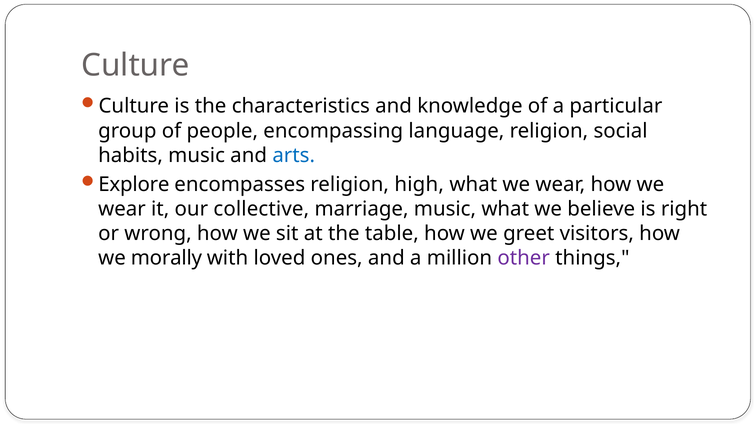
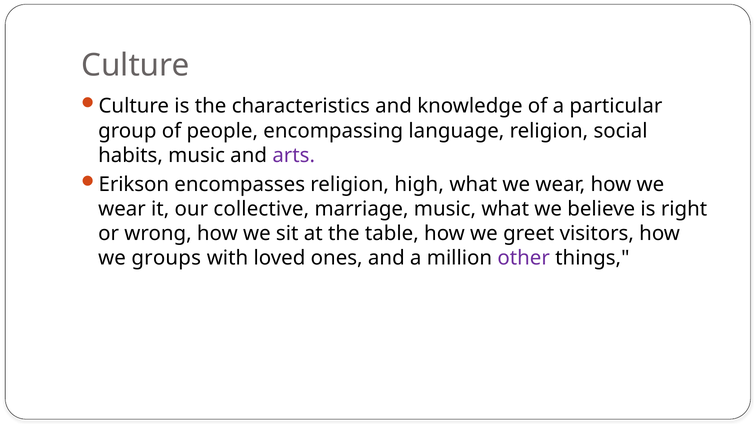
arts colour: blue -> purple (294, 155)
Explore: Explore -> Erikson (134, 185)
morally: morally -> groups (166, 258)
